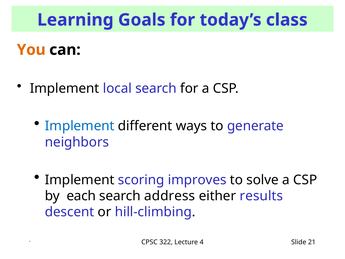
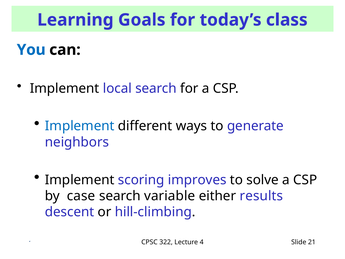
You colour: orange -> blue (31, 50)
each: each -> case (81, 196)
address: address -> variable (170, 196)
